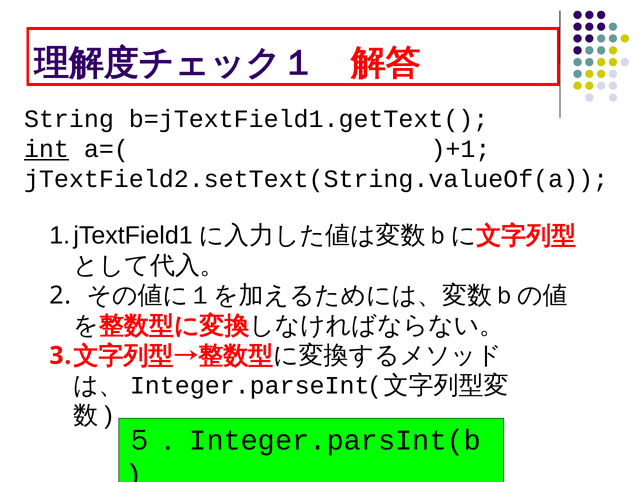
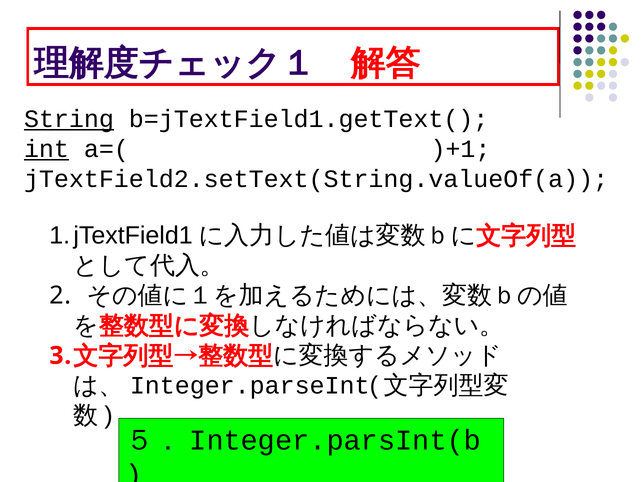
String underline: none -> present (69, 119)
